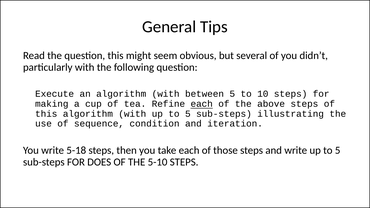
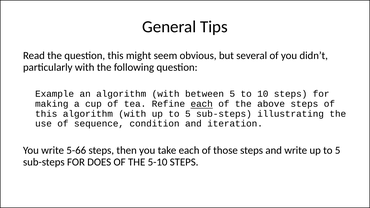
Execute: Execute -> Example (55, 94)
5-18: 5-18 -> 5-66 (76, 151)
